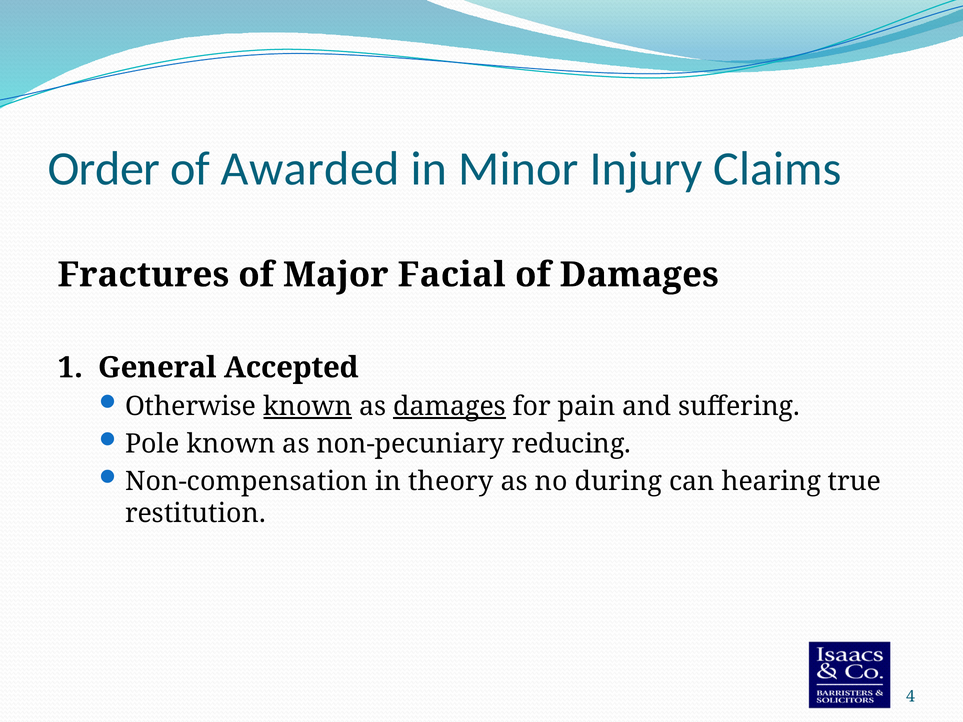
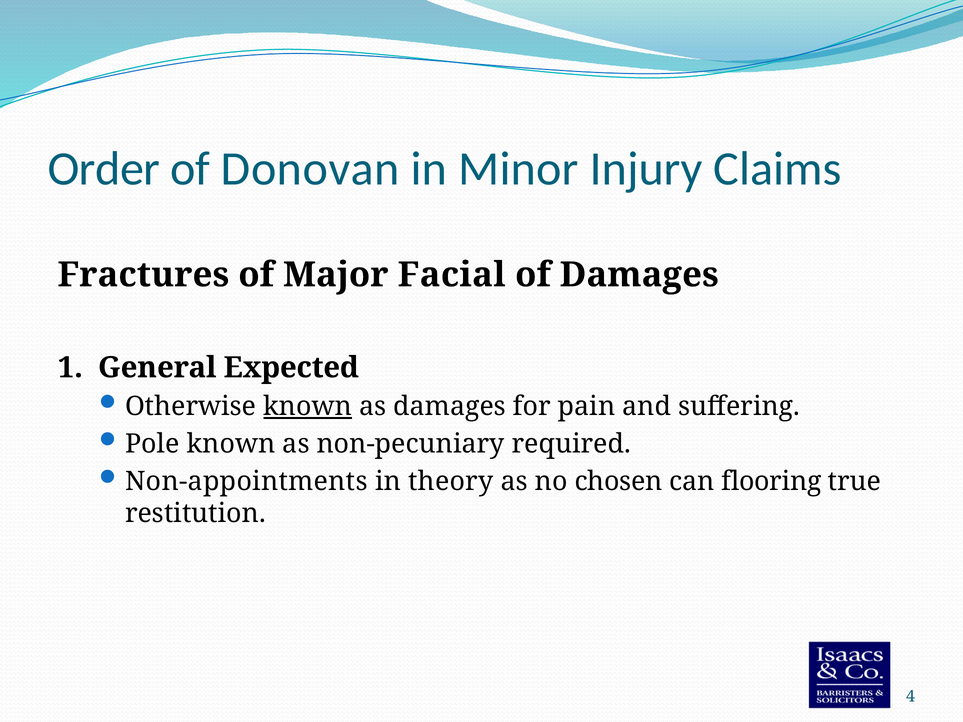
Awarded: Awarded -> Donovan (310, 169)
Accepted: Accepted -> Expected (291, 368)
damages underline: present -> none (450, 407)
reducing: reducing -> required (571, 444)
Non-compensation: Non-compensation -> Non-appointments (247, 482)
during: during -> chosen (618, 482)
hearing: hearing -> flooring (771, 482)
